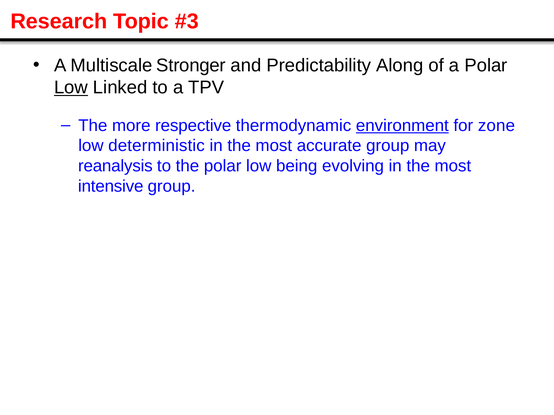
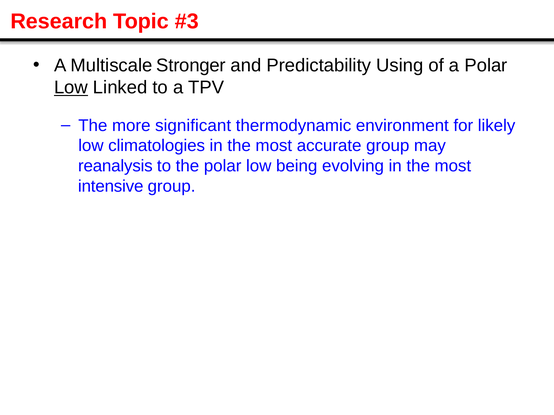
Along: Along -> Using (400, 65)
respective: respective -> significant (193, 126)
environment underline: present -> none (402, 126)
zone: zone -> likely (497, 126)
deterministic: deterministic -> climatologies (157, 146)
